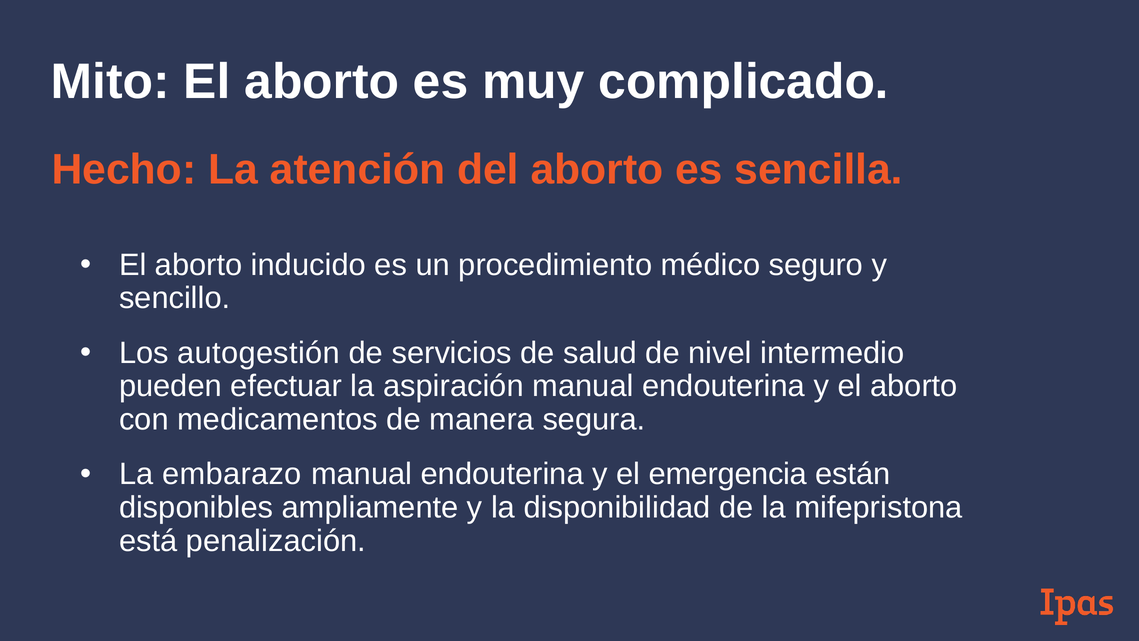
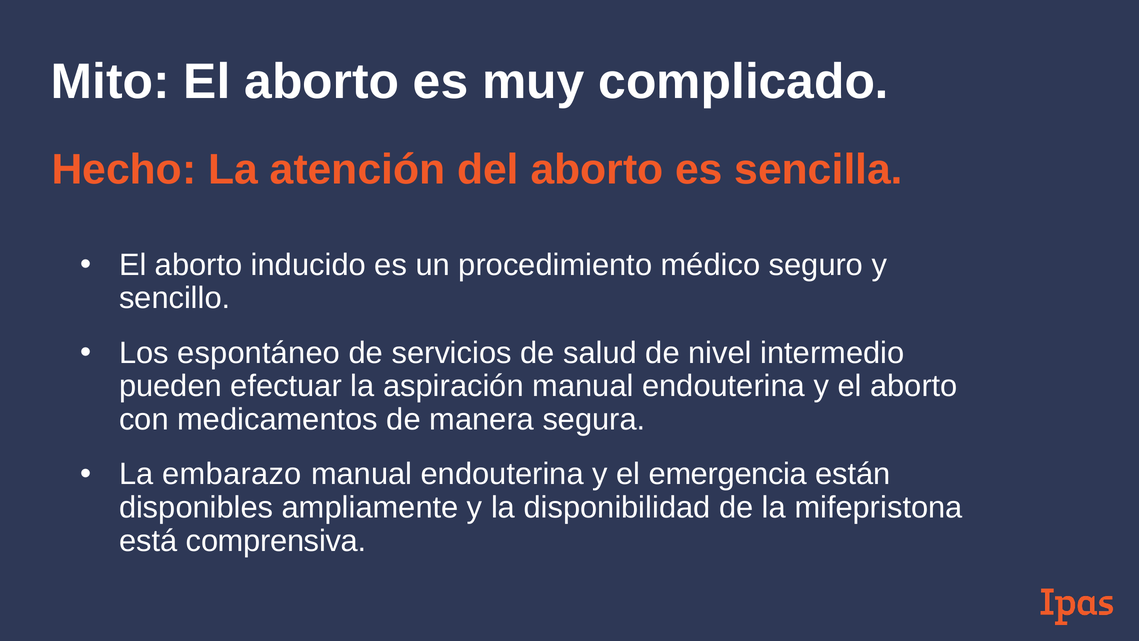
autogestión: autogestión -> espontáneo (259, 353)
penalización: penalización -> comprensiva (276, 541)
